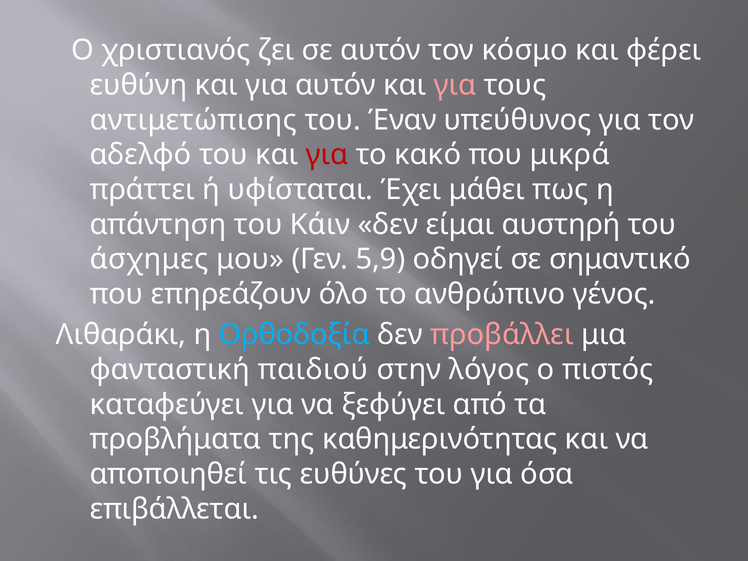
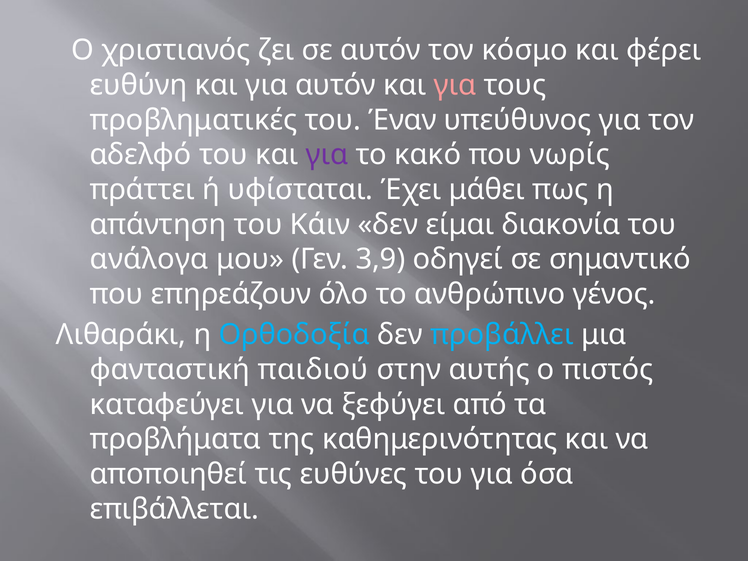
αντιμετώπισης: αντιμετώπισης -> προβληματικές (193, 120)
για colour: red -> purple (327, 155)
μικρά: μικρά -> νωρίς (570, 155)
αυστηρή: αυστηρή -> διακονία (561, 225)
άσχημες: άσχημες -> ανάλογα (149, 259)
5,9: 5,9 -> 3,9 (380, 259)
προβάλλει colour: pink -> light blue (502, 335)
λόγος: λόγος -> αυτής (489, 370)
